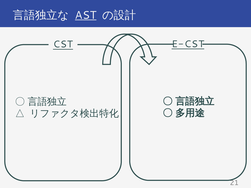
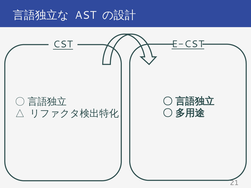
AST underline: present -> none (86, 15)
